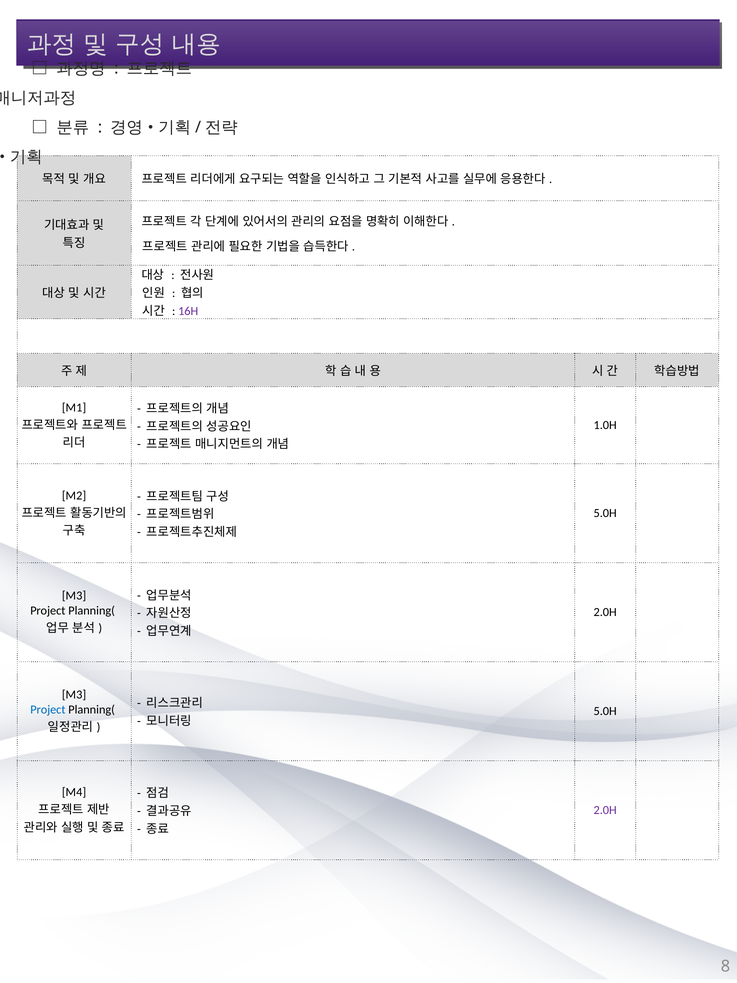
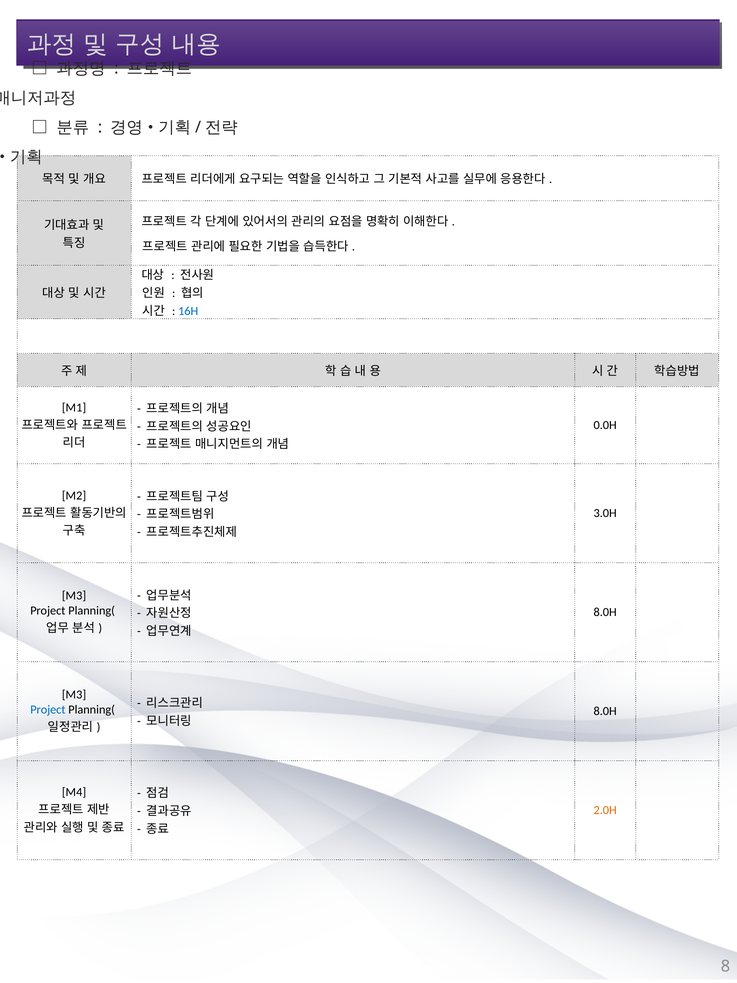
16H colour: purple -> blue (188, 311)
1.0H: 1.0H -> 0.0H (605, 425)
5.0H: 5.0H -> 3.0H (605, 513)
2.0H: 2.0H -> 8.0H (605, 612)
5.0H: 5.0H -> 8.0H (605, 711)
2.0H colour: purple -> orange (605, 810)
